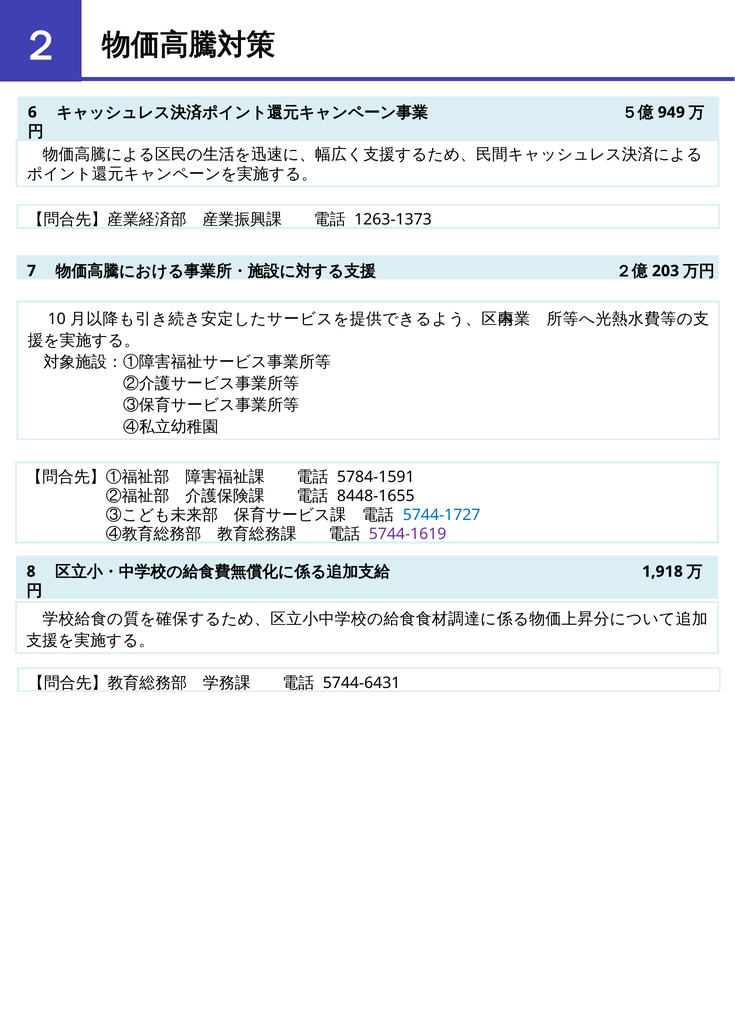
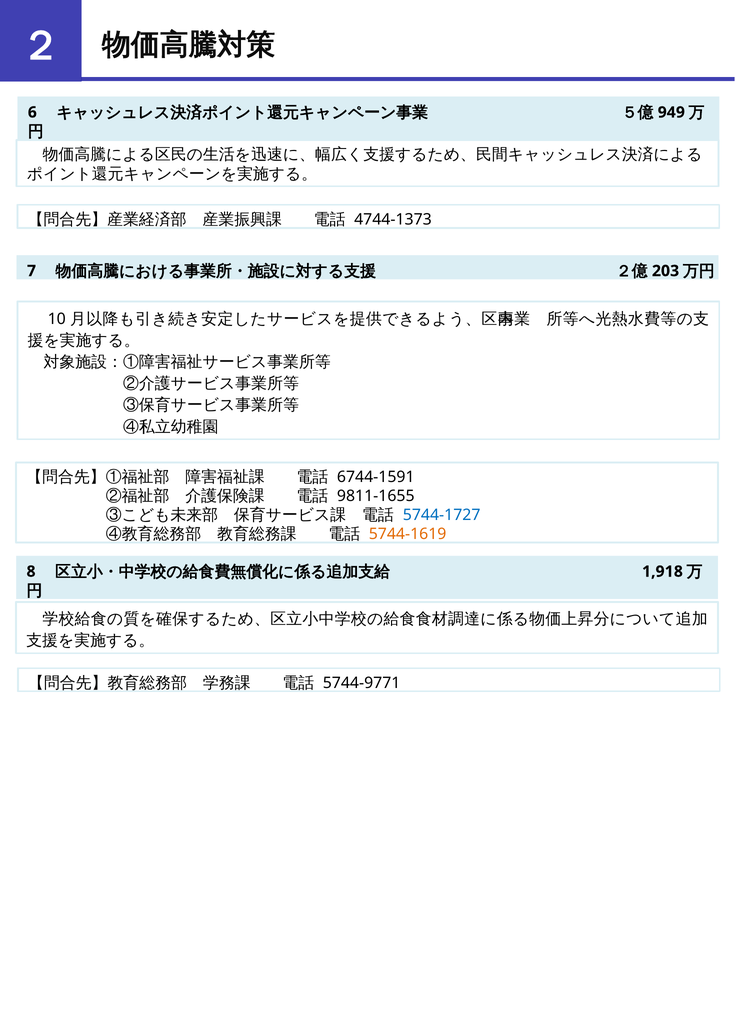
1263-1373: 1263-1373 -> 4744-1373 (393, 219)
5784-1591: 5784-1591 -> 6744-1591 (376, 477)
8448-1655: 8448-1655 -> 9811-1655 (376, 496)
5744-1619 colour: purple -> orange (408, 534)
5744-6431: 5744-6431 -> 5744-9771 (362, 683)
